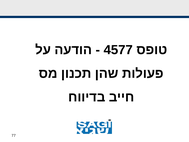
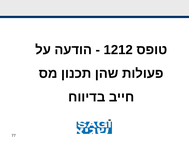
4577: 4577 -> 1212 (118, 50)
